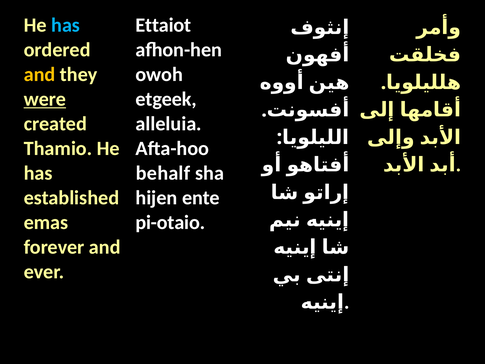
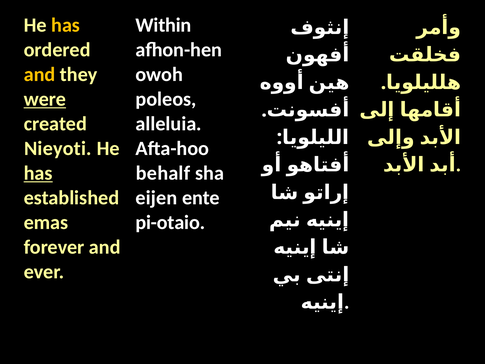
has colour: light blue -> yellow (66, 25)
Ettaiot: Ettaiot -> Within (163, 25)
etgeek: etgeek -> poleos (166, 99)
Thamio: Thamio -> Nieyoti (58, 148)
has underline: none -> present (38, 173)
hijen: hijen -> eijen (156, 198)
